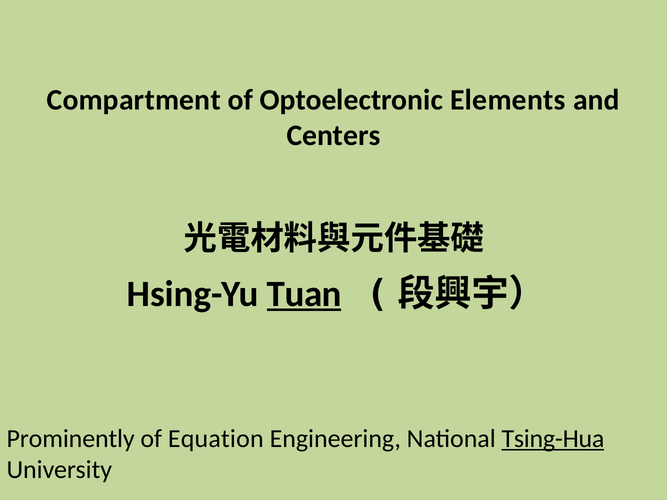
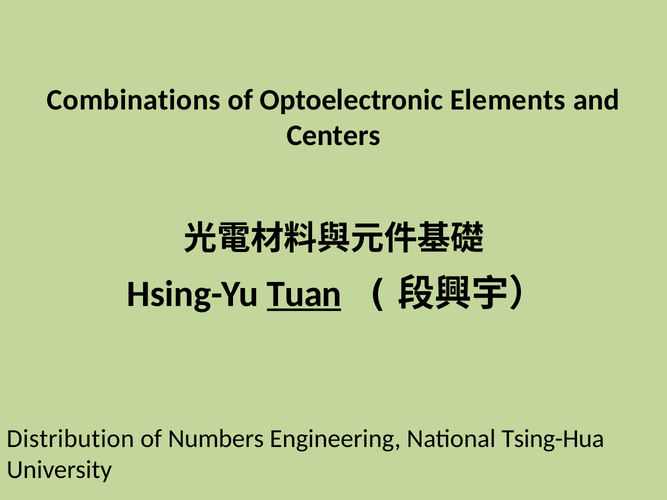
Compartment: Compartment -> Combinations (134, 100)
Prominently: Prominently -> Distribution (70, 439)
Equation: Equation -> Numbers (216, 439)
Tsing-Hua underline: present -> none (553, 439)
